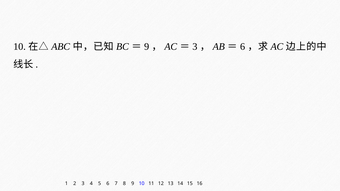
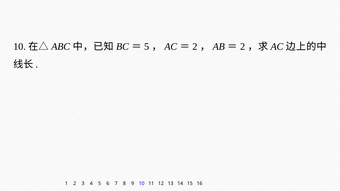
9: 9 -> 5 (147, 47)
3: 3 -> 2 (195, 47)
6: 6 -> 2 (243, 47)
